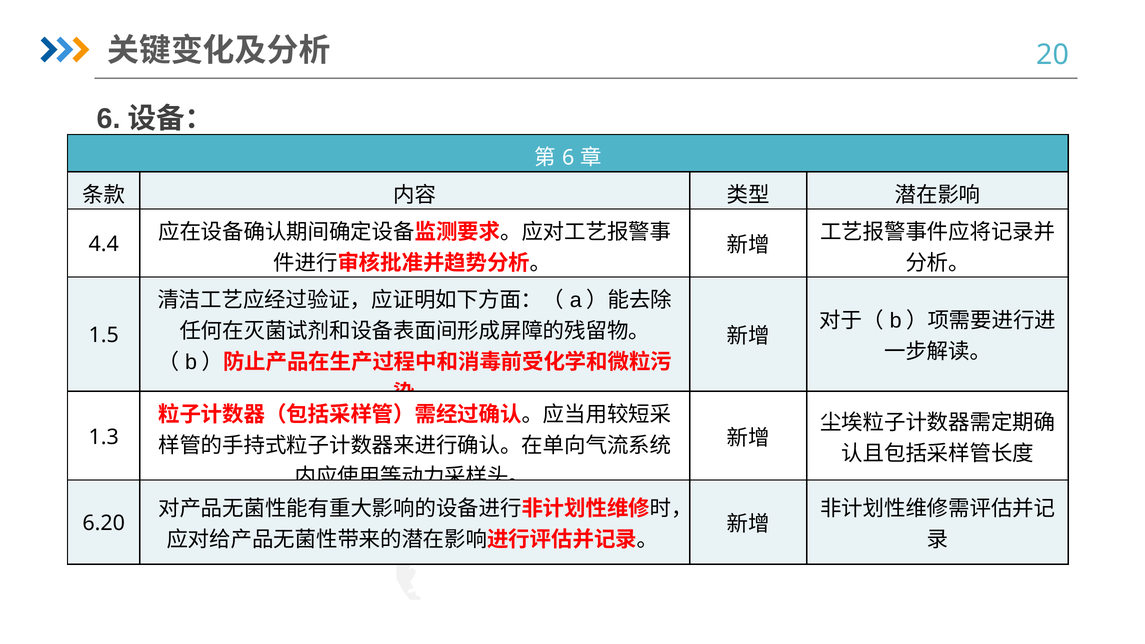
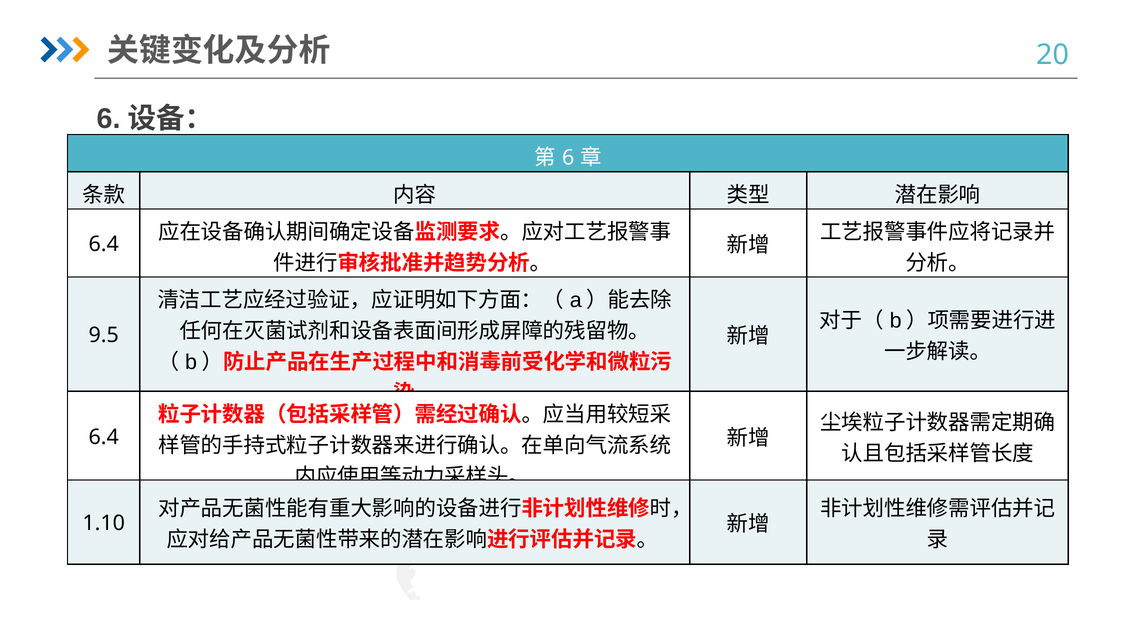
4.4: 4.4 -> 6.4 (104, 244)
1.5: 1.5 -> 9.5 (104, 335)
1.3: 1.3 -> 6.4 (104, 437)
6.20: 6.20 -> 1.10 (104, 523)
